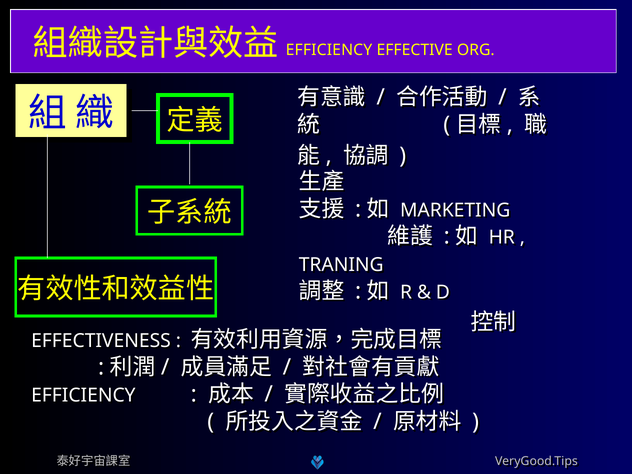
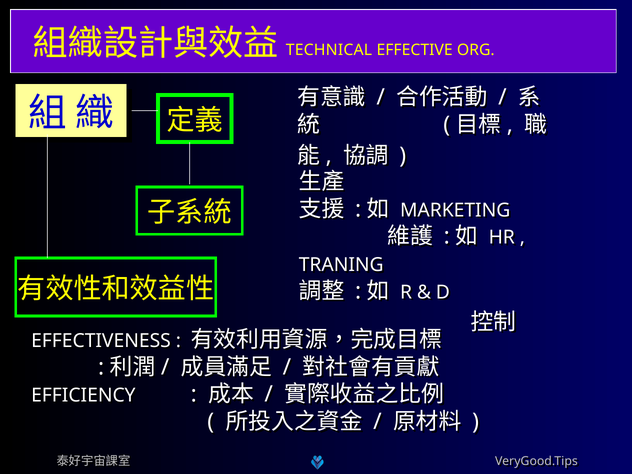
EFFICIENCY: EFFICIENCY -> TECHNICAL (329, 50)
